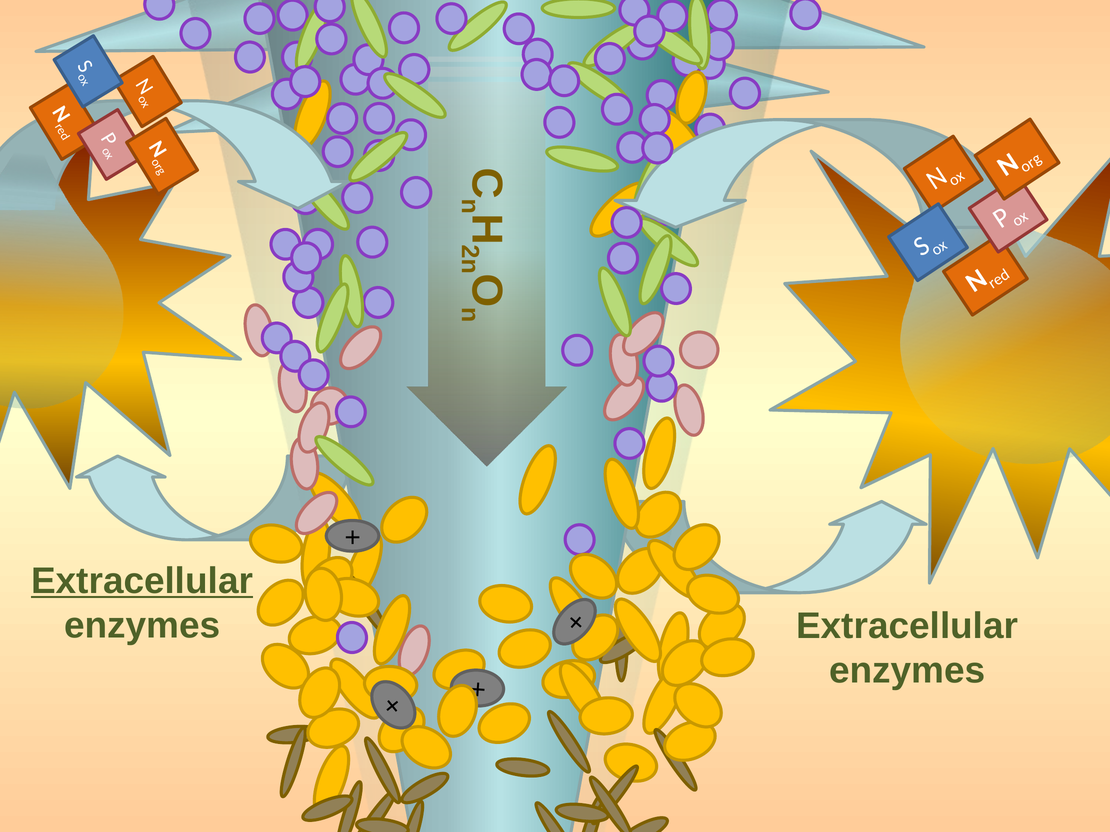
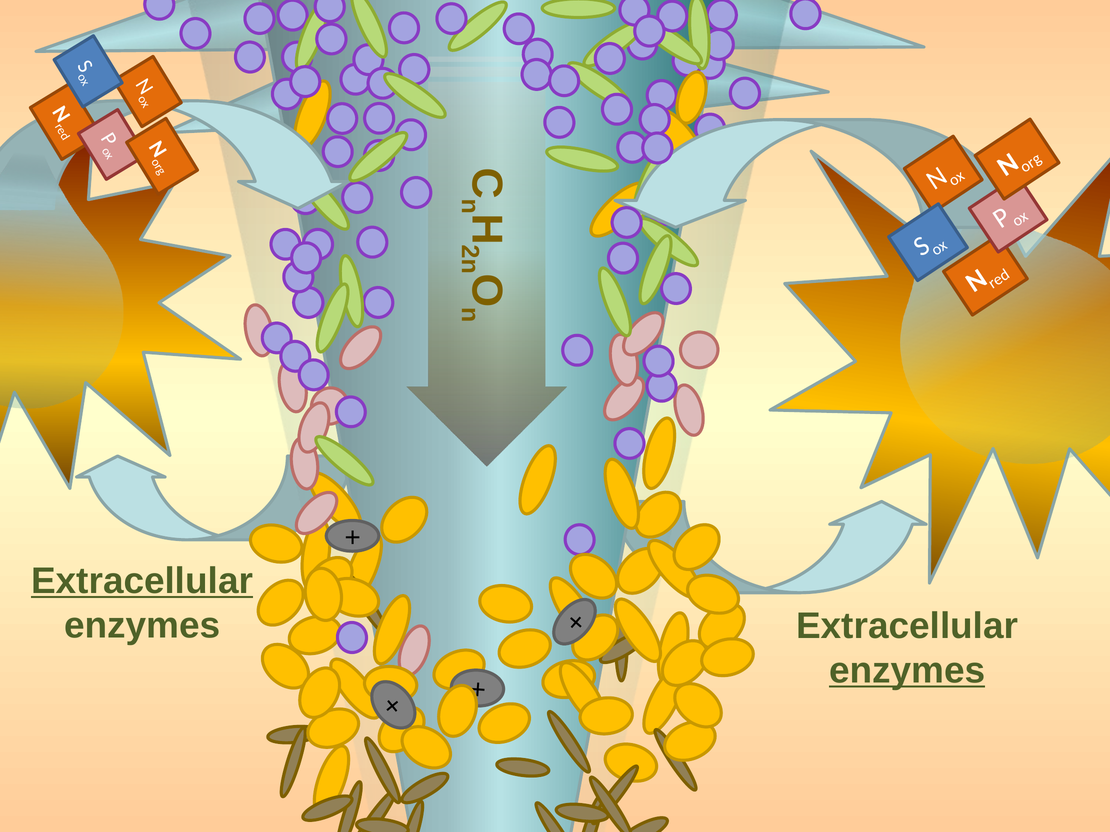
enzymes underline: none -> present (907, 671)
